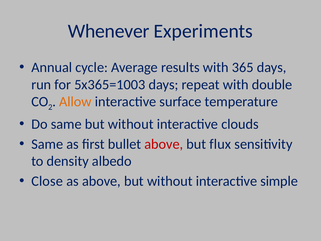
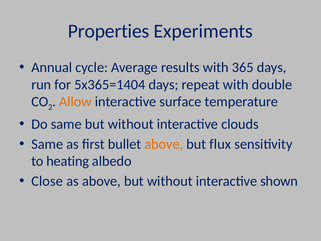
Whenever: Whenever -> Properties (109, 31)
5x365=1003: 5x365=1003 -> 5x365=1404 (110, 84)
above colour: red -> orange (164, 144)
density: density -> heating (68, 161)
simple: simple -> shown (279, 181)
